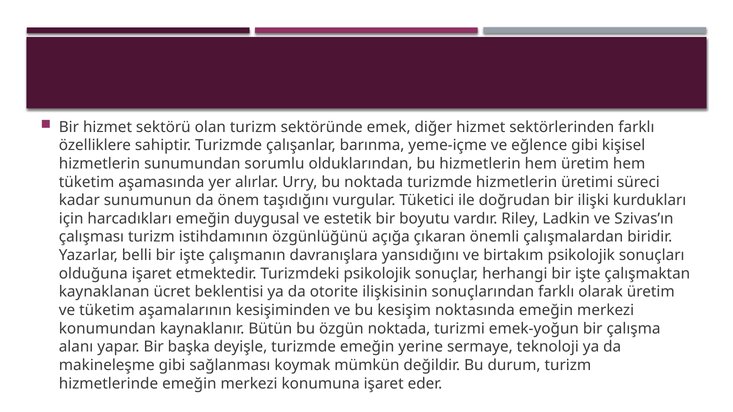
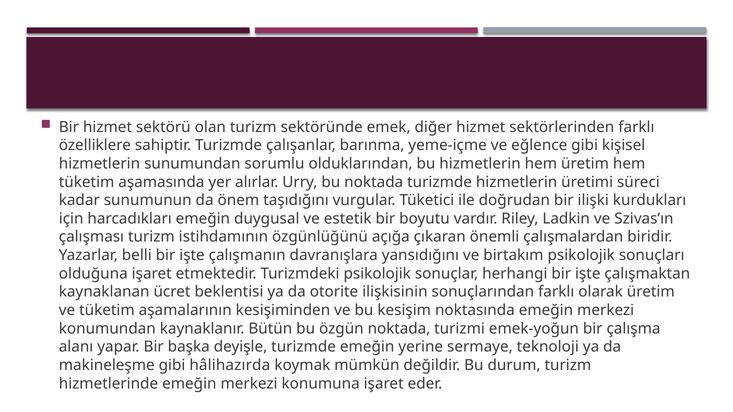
sağlanması: sağlanması -> hâlihazırda (230, 365)
